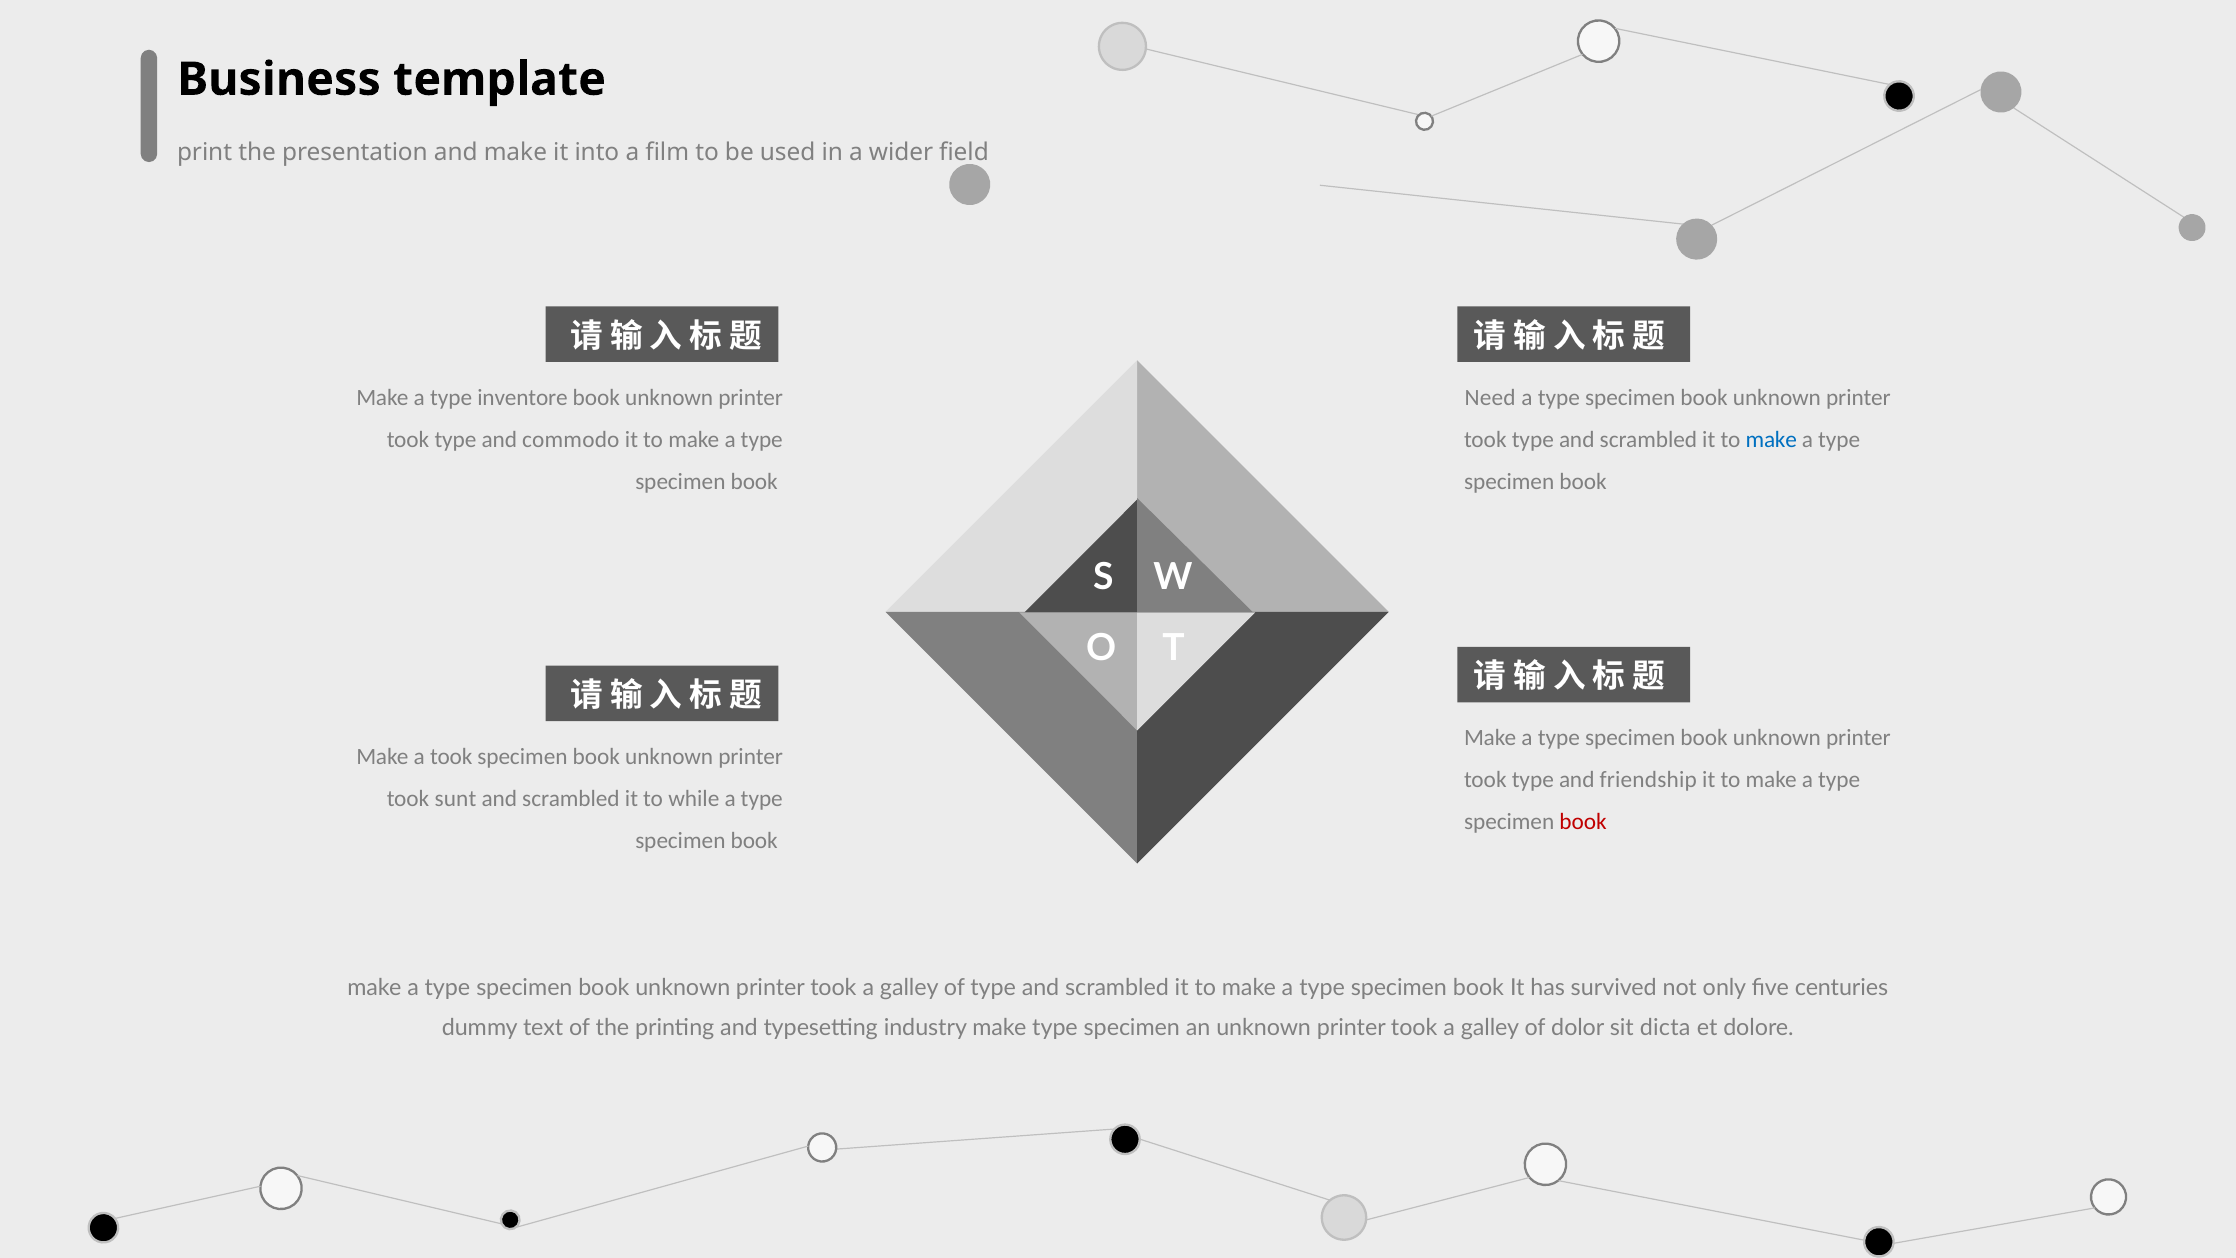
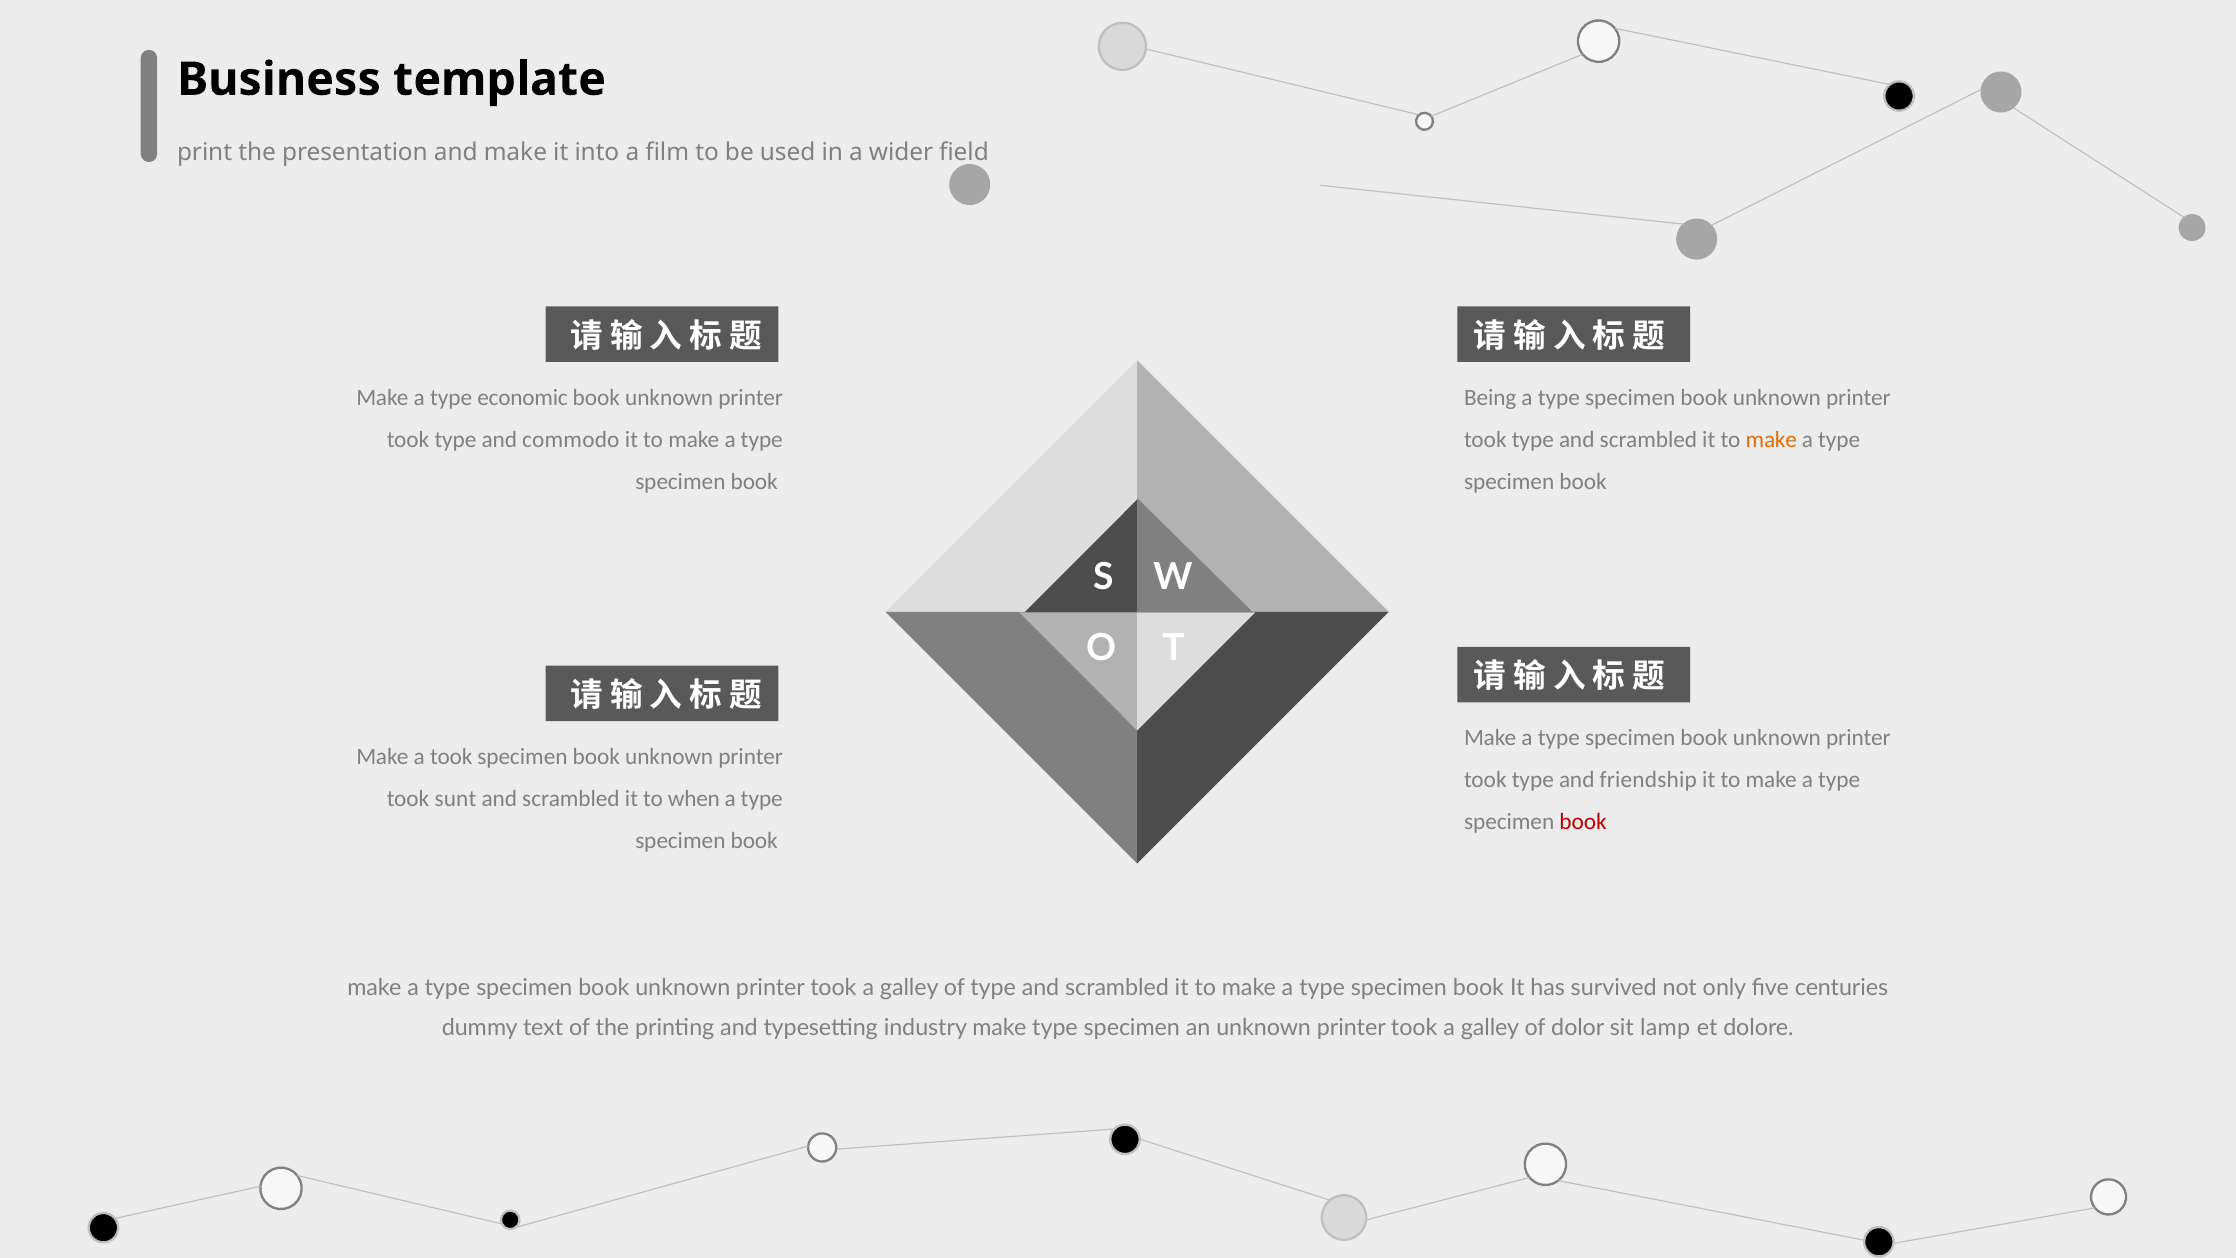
inventore: inventore -> economic (523, 397)
Need: Need -> Being (1490, 397)
make colour: blue -> orange (1771, 439)
while: while -> when (694, 799)
dicta: dicta -> lamp (1665, 1028)
